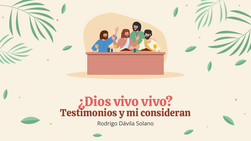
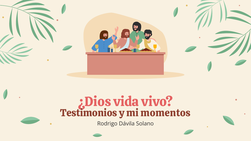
¿Dios vivo: vivo -> vida (126, 102)
consideran: consideran -> momentos (166, 113)
